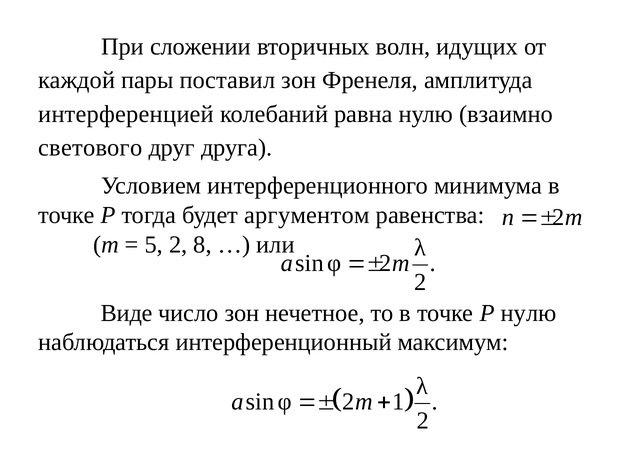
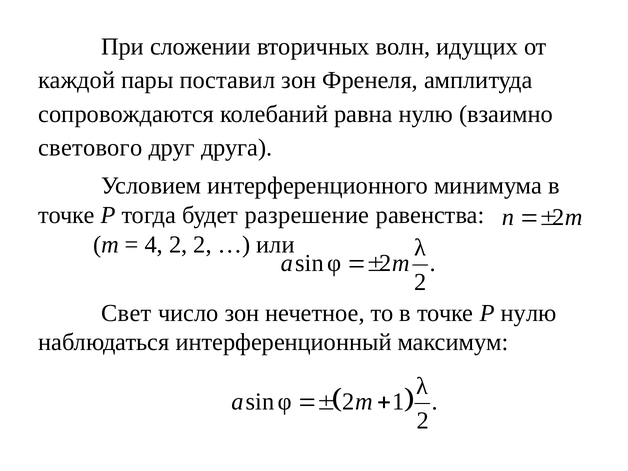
интерференцией: интерференцией -> сопровождаются (126, 114)
аргументом: аргументом -> разрешение (307, 215)
5: 5 -> 4 (154, 245)
2 8: 8 -> 2 (203, 245)
Виде: Виде -> Свет (126, 313)
